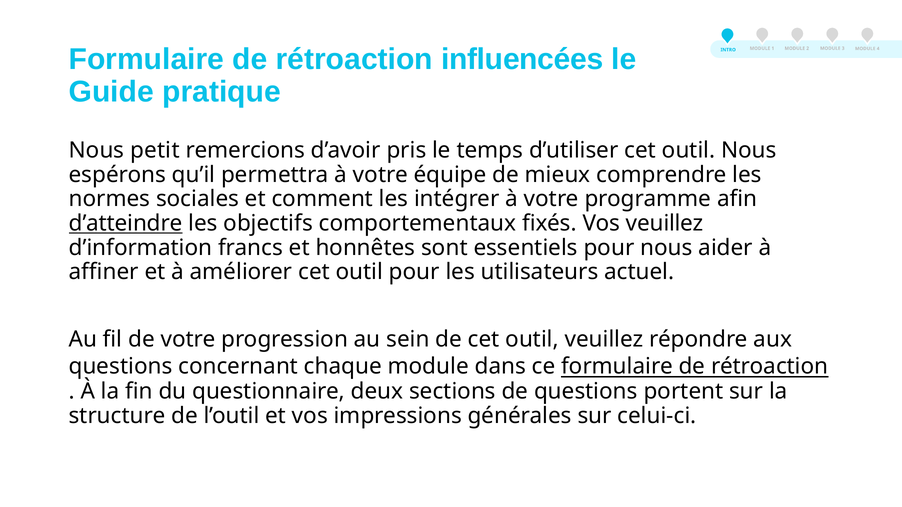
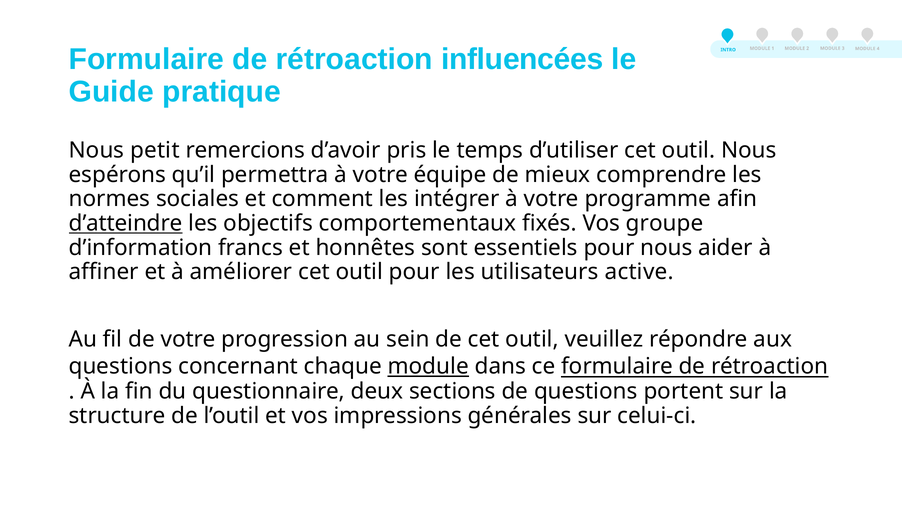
Vos veuillez: veuillez -> groupe (665, 224)
actuel: actuel -> active (639, 272)
module underline: none -> present (428, 367)
